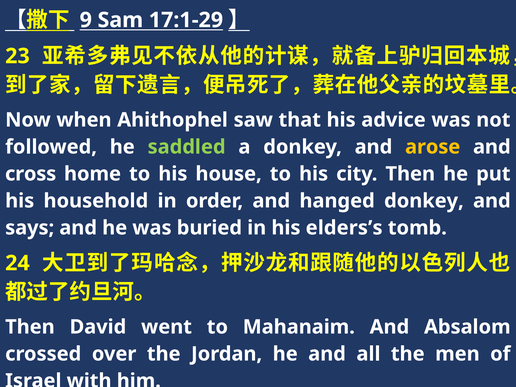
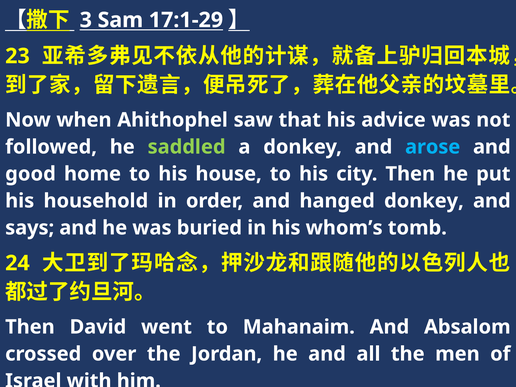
9: 9 -> 3 (86, 20)
arose colour: yellow -> light blue (433, 147)
cross: cross -> good (31, 174)
elders’s: elders’s -> whom’s (344, 228)
